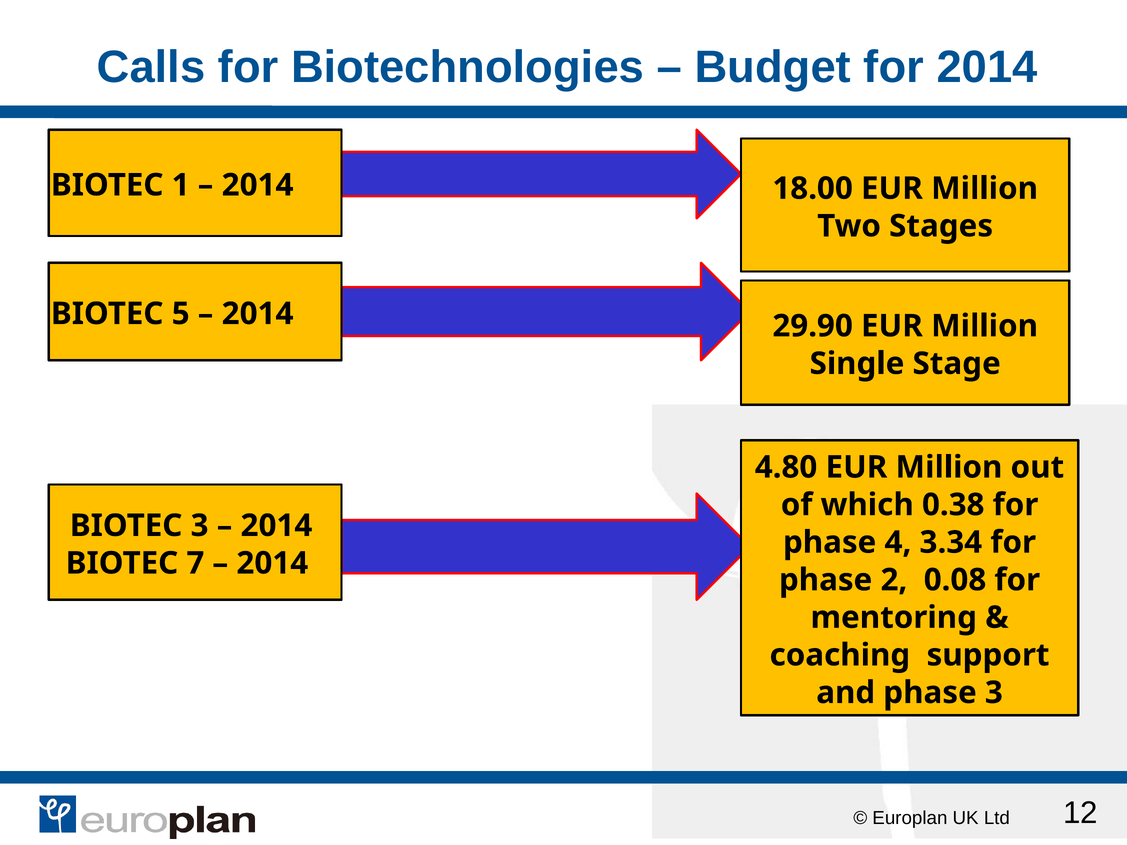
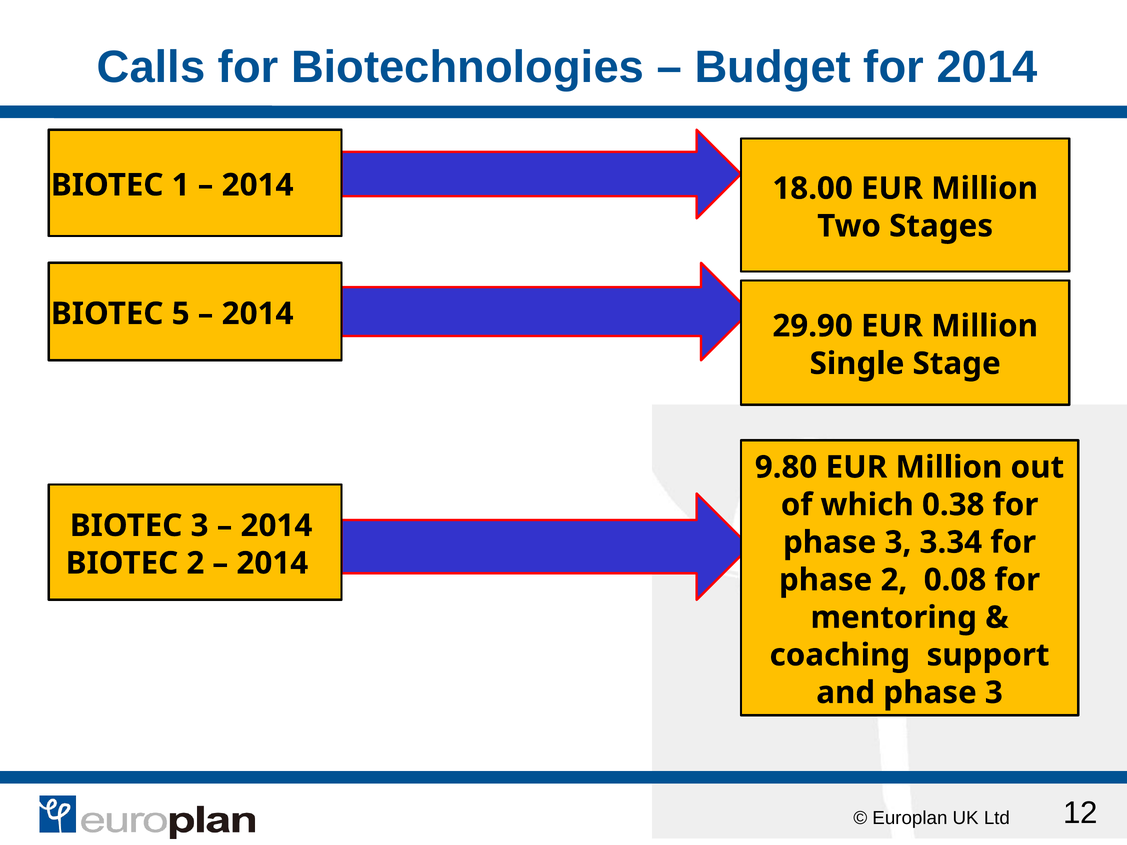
4.80: 4.80 -> 9.80 (786, 467)
4: 4 -> 3 (898, 543)
BIOTEC 7: 7 -> 2 (195, 563)
